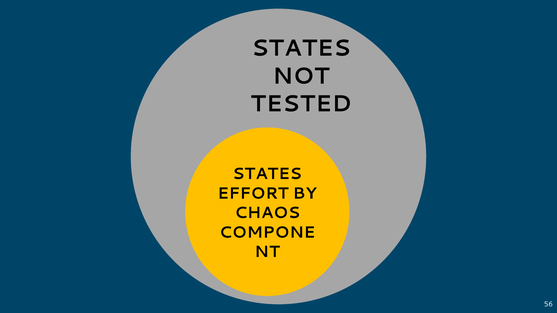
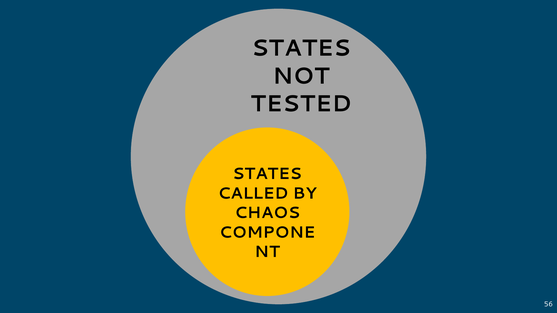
EFFORT: EFFORT -> CALLED (253, 194)
